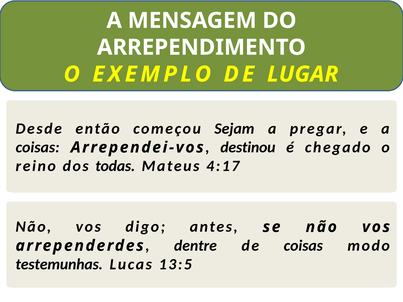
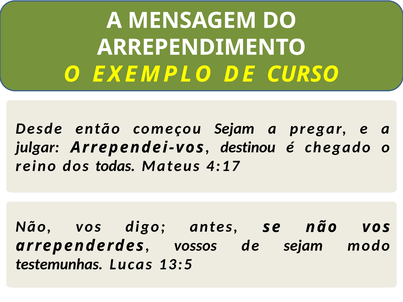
LUGAR: LUGAR -> CURSO (303, 74)
coisas: coisas -> julgar (37, 147)
dentre: dentre -> vossos (195, 246)
de coisas: coisas -> sejam (303, 246)
